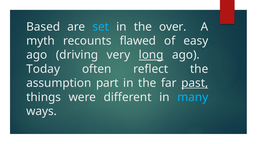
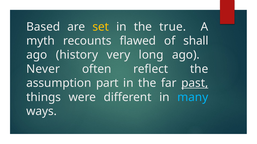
set colour: light blue -> yellow (101, 27)
over: over -> true (173, 27)
easy: easy -> shall (196, 41)
driving: driving -> history (77, 55)
long underline: present -> none (151, 55)
Today: Today -> Never (43, 69)
